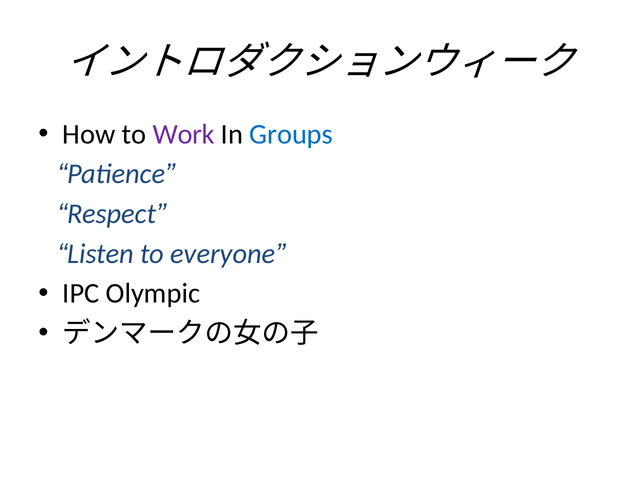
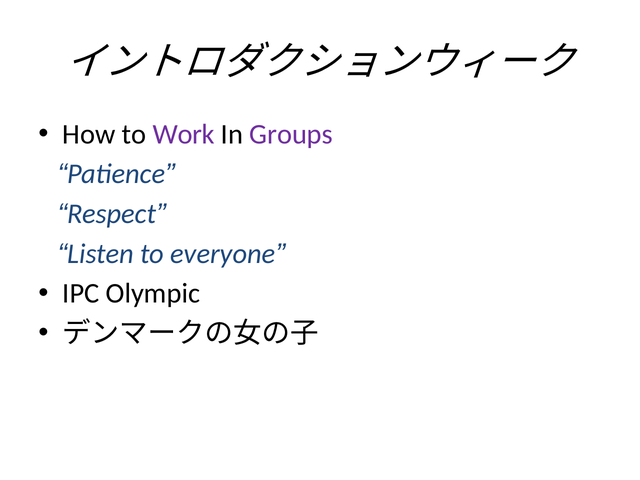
Groups colour: blue -> purple (291, 134)
